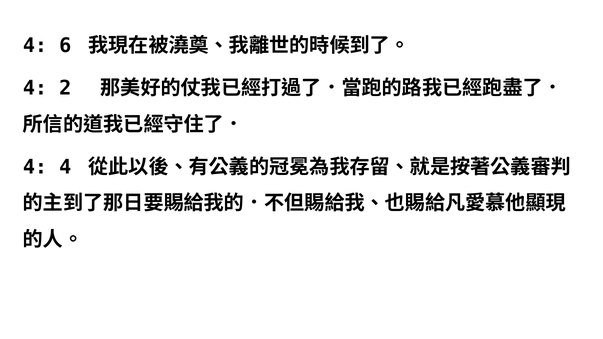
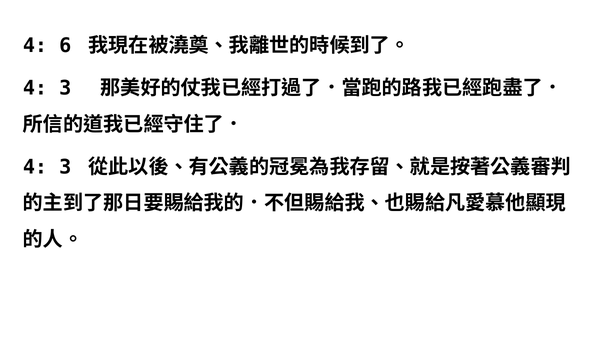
2: 2 -> 3 (65, 88)
4: 4 -> 3 (65, 167)
